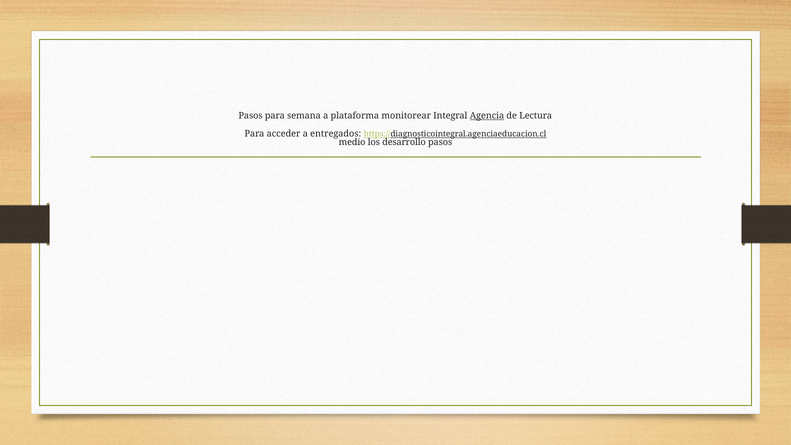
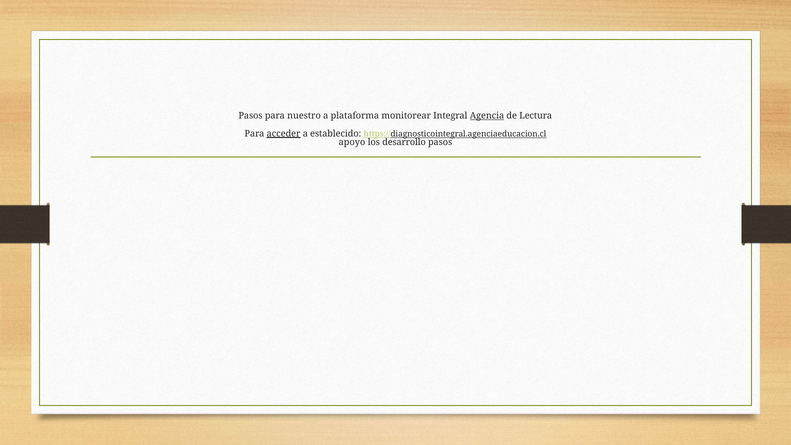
semana: semana -> nuestro (304, 116)
acceder underline: none -> present (284, 134)
entregados: entregados -> establecido (336, 134)
medio: medio -> apoyo (352, 142)
